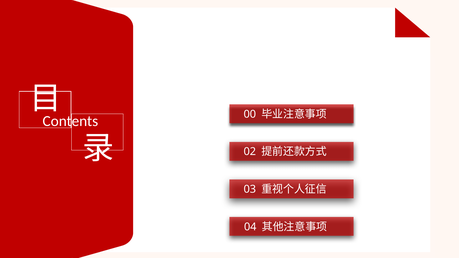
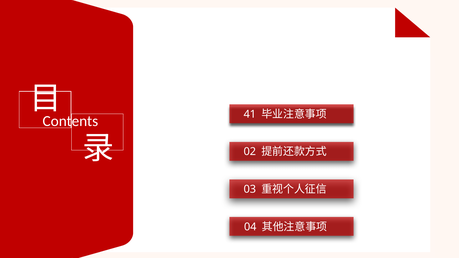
00: 00 -> 41 (250, 114)
